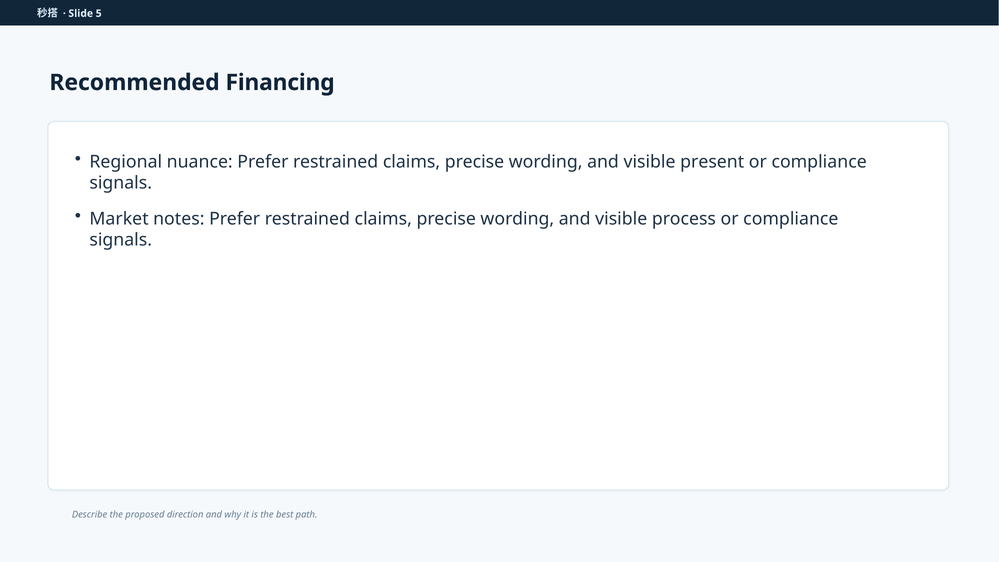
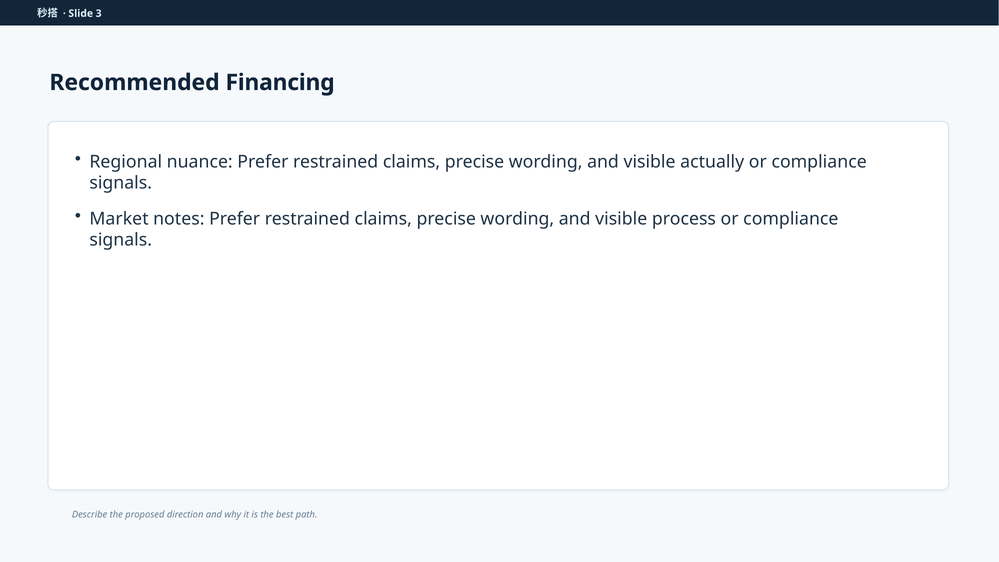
5: 5 -> 3 (99, 13)
present: present -> actually (712, 162)
